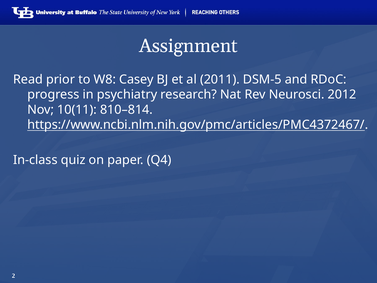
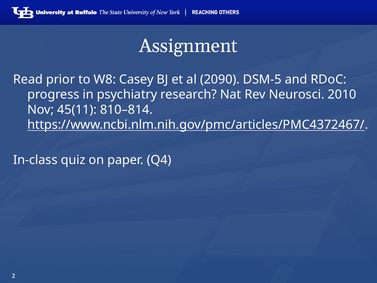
2011: 2011 -> 2090 (220, 79)
2012: 2012 -> 2010 (342, 94)
10(11: 10(11 -> 45(11 (77, 110)
